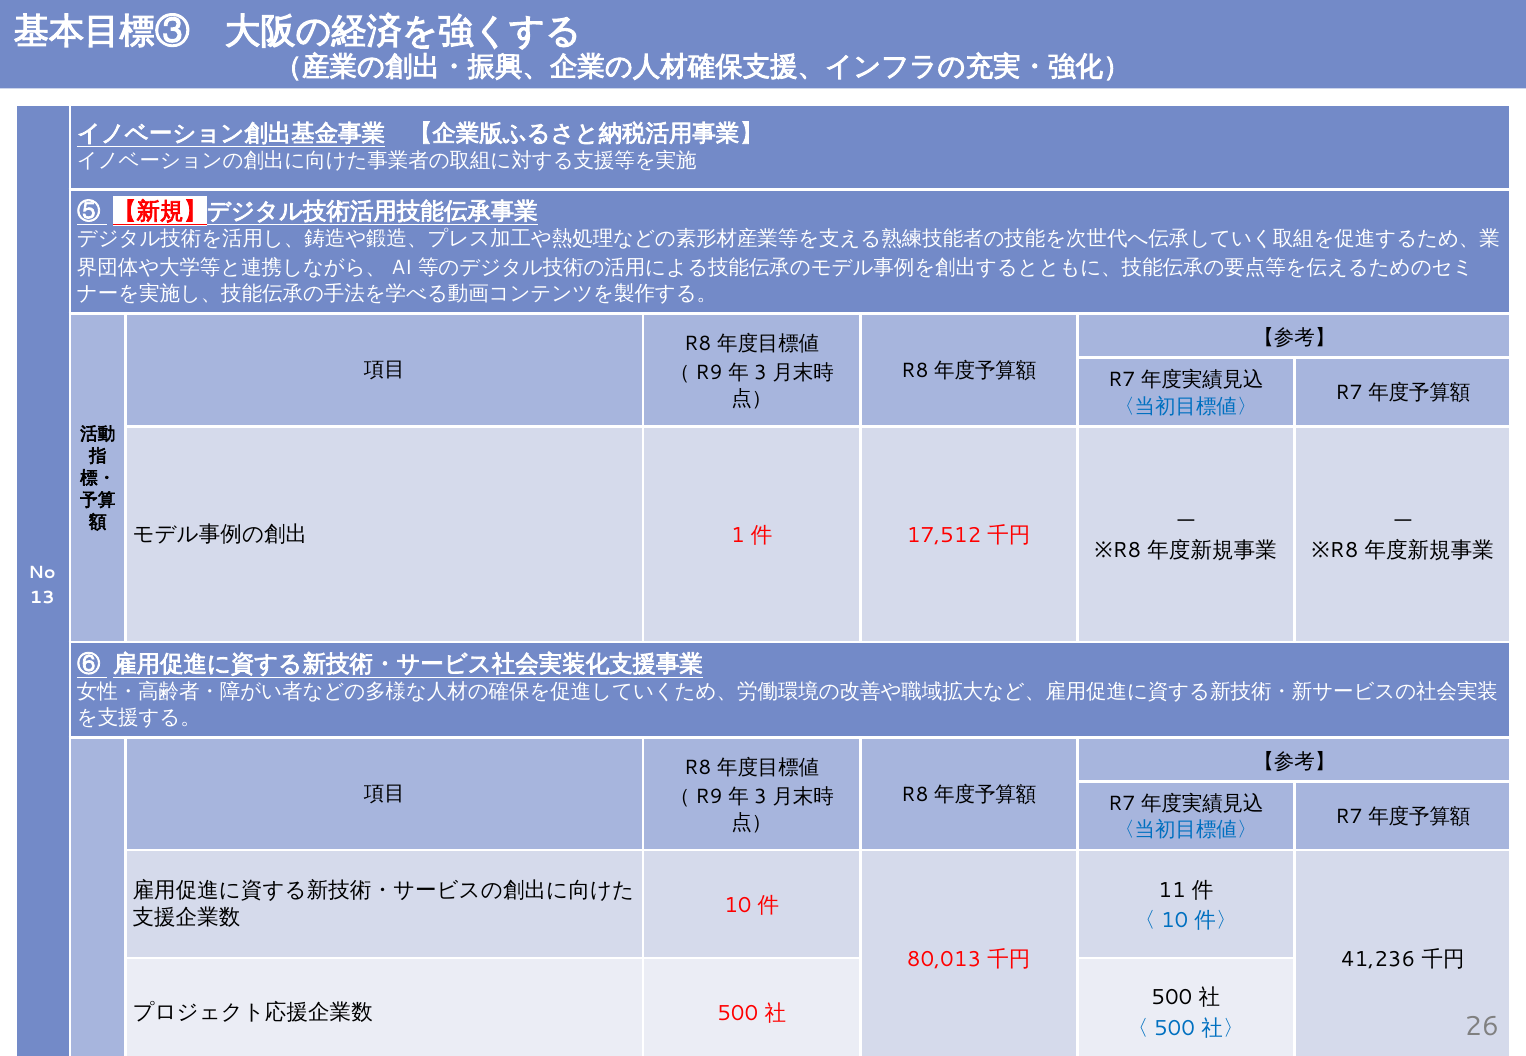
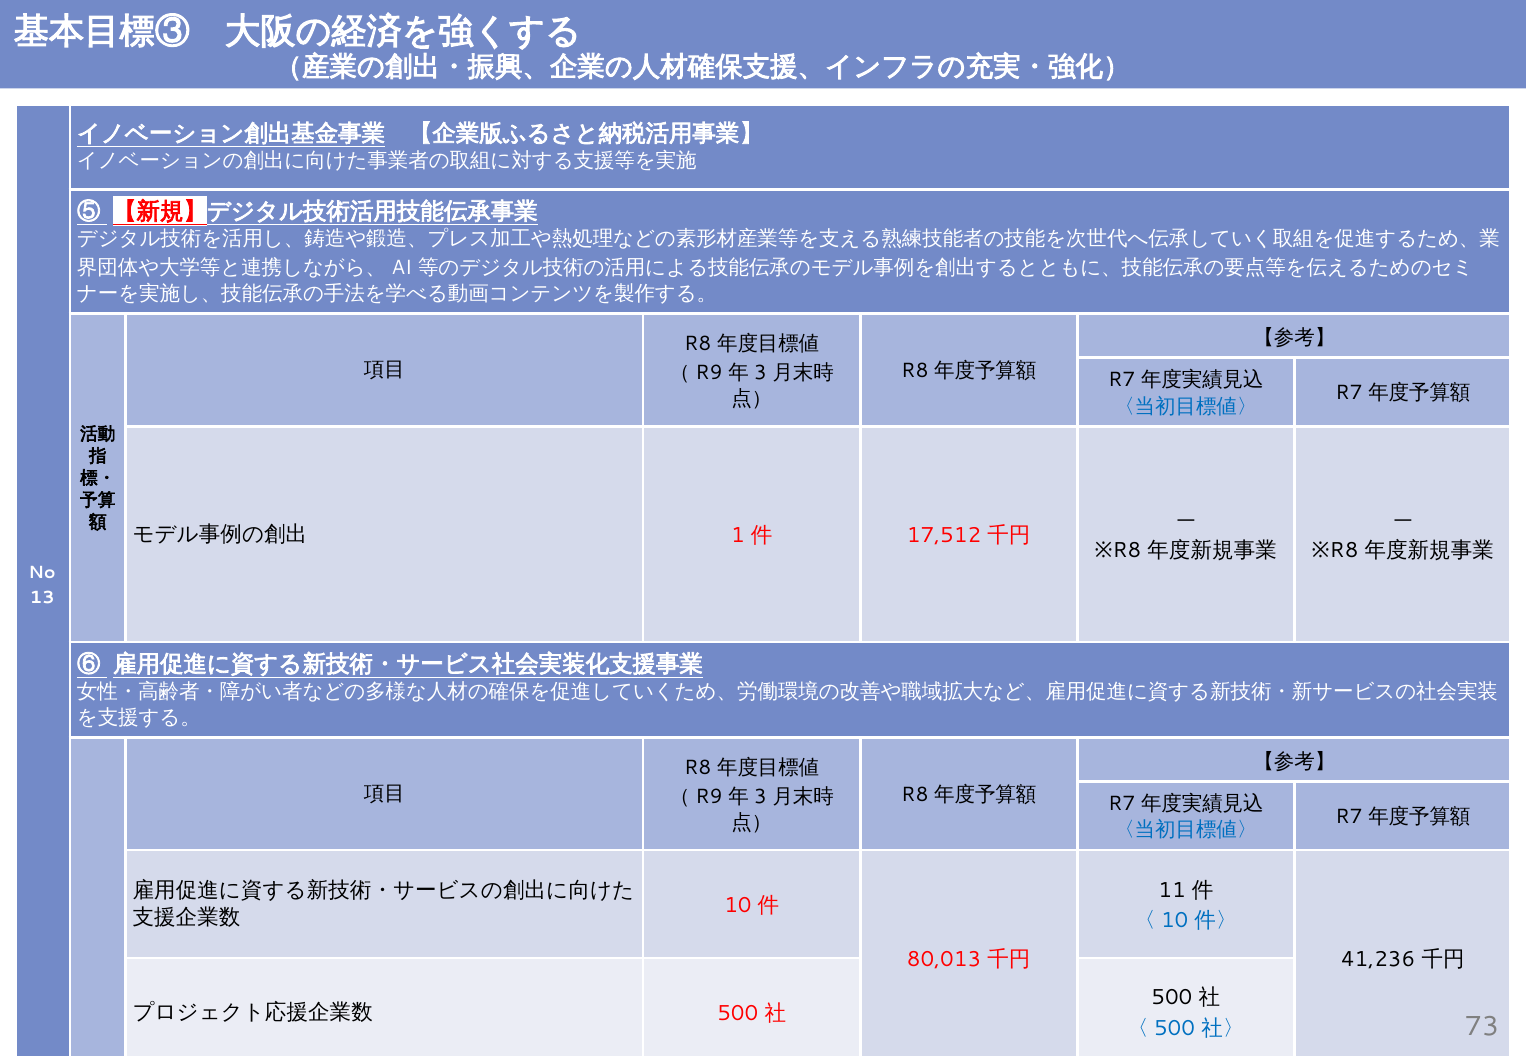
26: 26 -> 73 (1482, 1027)
